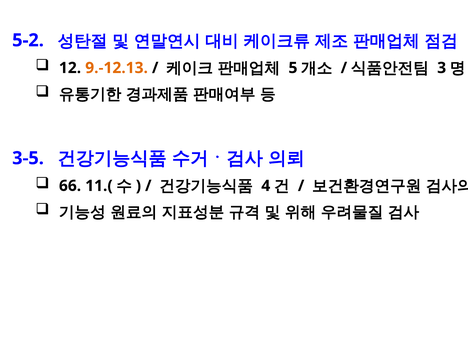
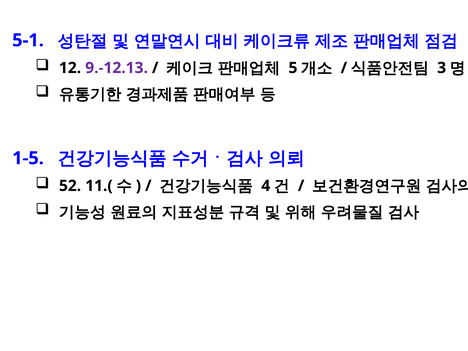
5-2: 5-2 -> 5-1 (28, 40)
9.-12.13 colour: orange -> purple (117, 68)
3-5: 3-5 -> 1-5 (28, 158)
66: 66 -> 52 (70, 186)
